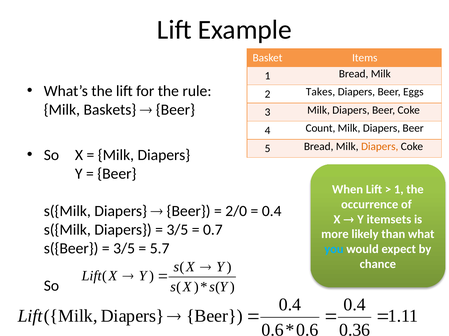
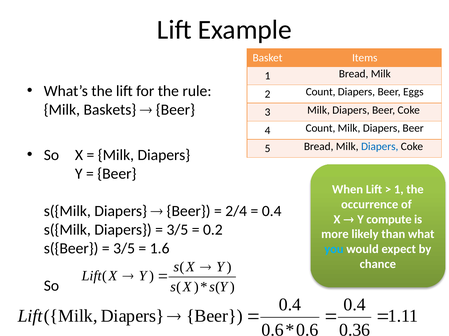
2 Takes: Takes -> Count (321, 92)
Diapers colour: orange -> blue (380, 147)
2/0: 2/0 -> 2/4 (236, 211)
itemsets: itemsets -> compute (389, 220)
0.7: 0.7 -> 0.2 (213, 230)
5.7: 5.7 -> 1.6 (160, 249)
